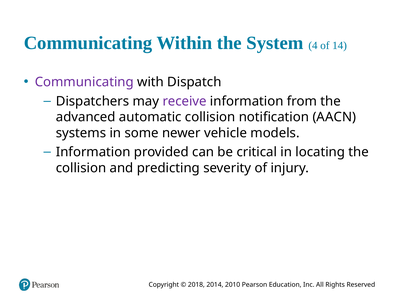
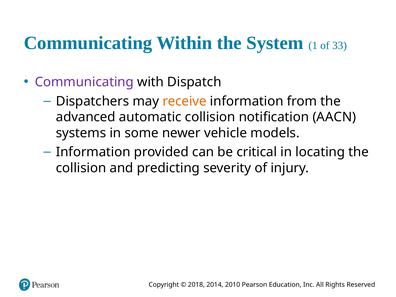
4: 4 -> 1 (313, 45)
14: 14 -> 33 (340, 45)
receive colour: purple -> orange (185, 101)
